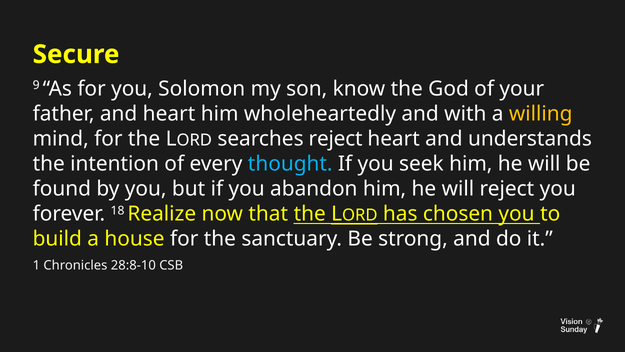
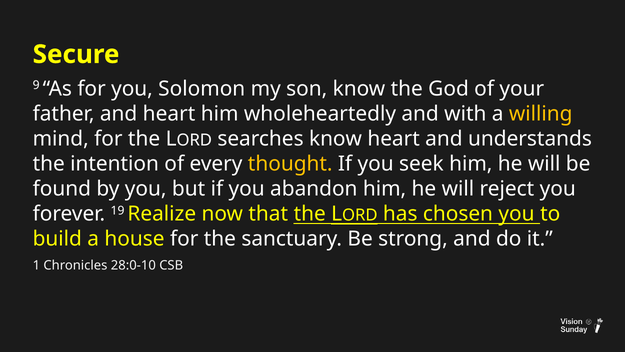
searches reject: reject -> know (335, 139)
thought colour: light blue -> yellow (290, 164)
18: 18 -> 19 (118, 210)
28:8-10: 28:8-10 -> 28:0-10 (133, 265)
